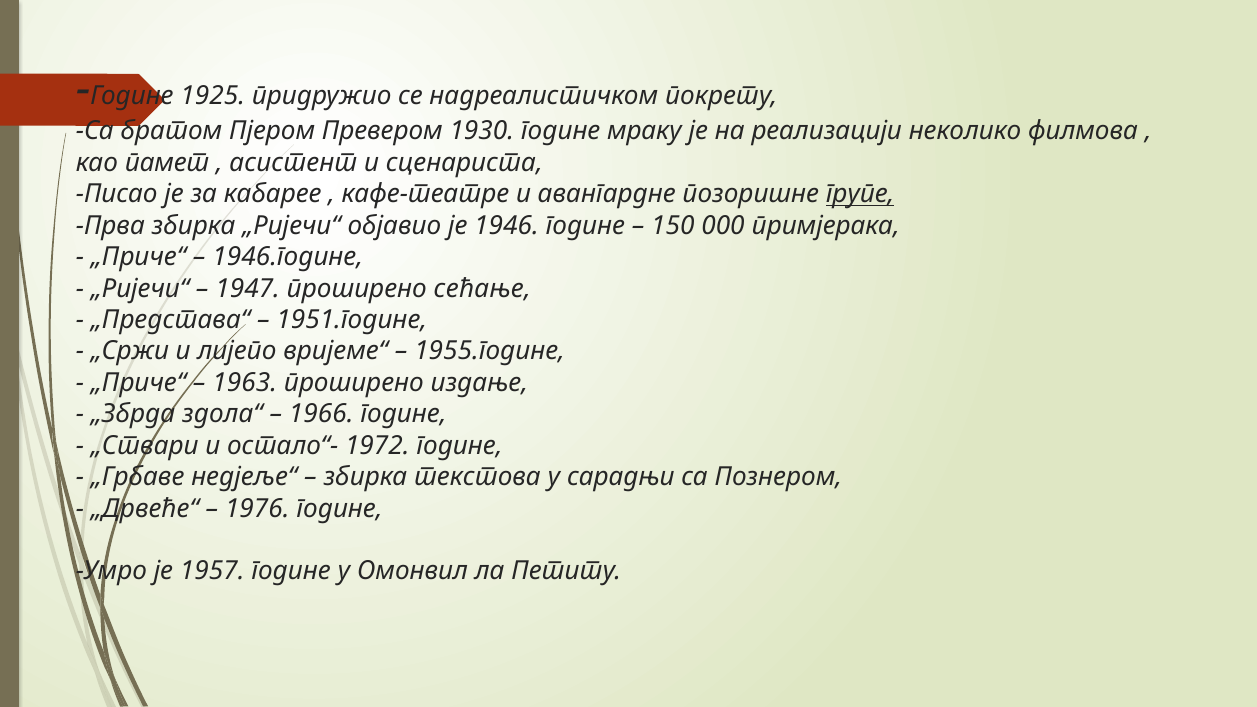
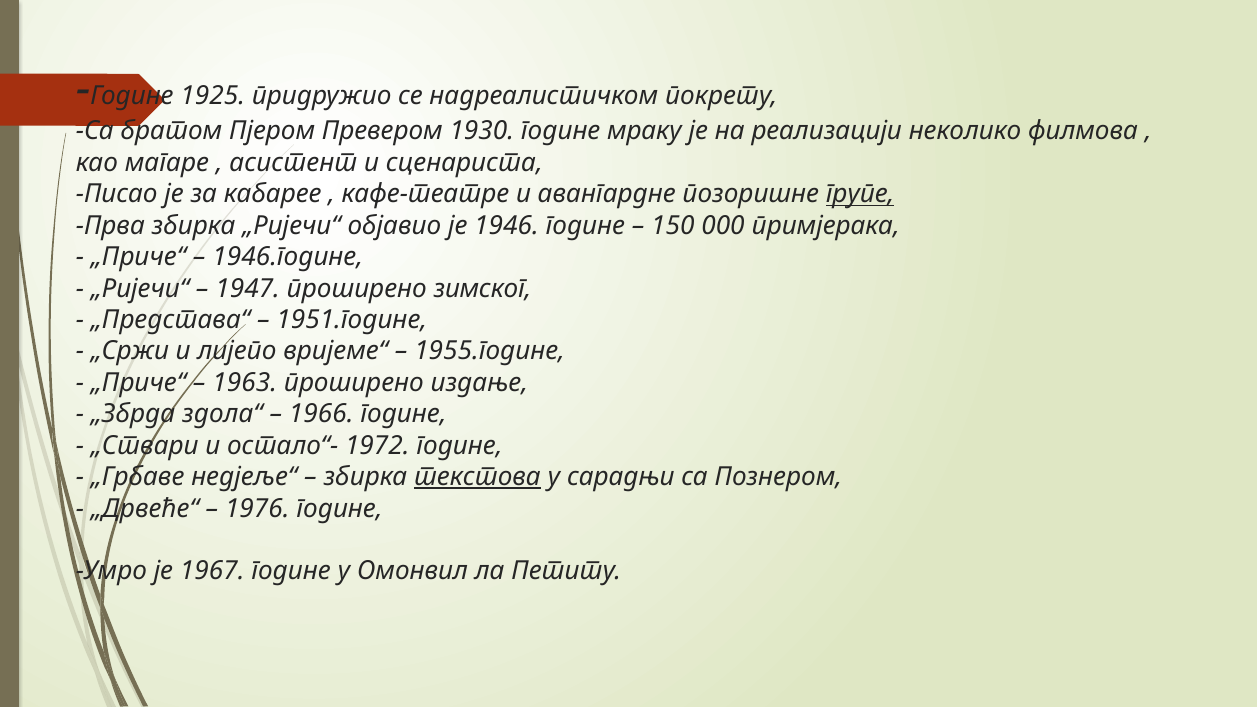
памет: памет -> магаре (167, 163)
сећање: сећање -> зимског (482, 288)
текстова underline: none -> present (477, 477)
1957: 1957 -> 1967 (212, 571)
